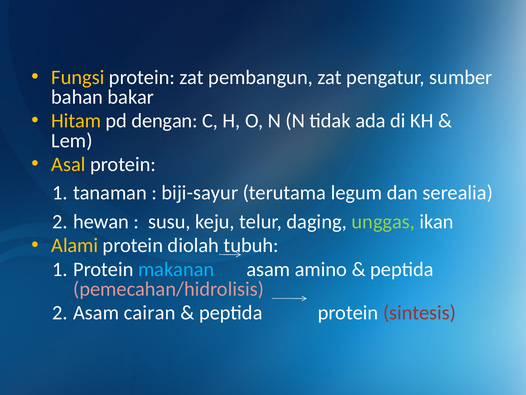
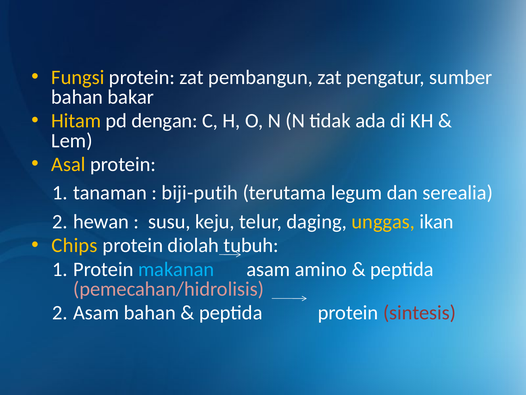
biji-sayur: biji-sayur -> biji-putih (200, 193)
unggas colour: light green -> yellow (383, 221)
Alami: Alami -> Chips (75, 245)
Asam cairan: cairan -> bahan (150, 312)
